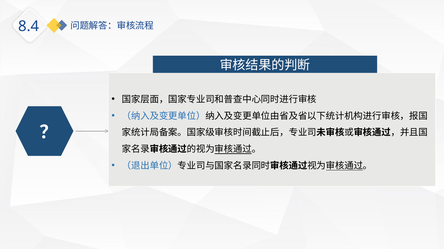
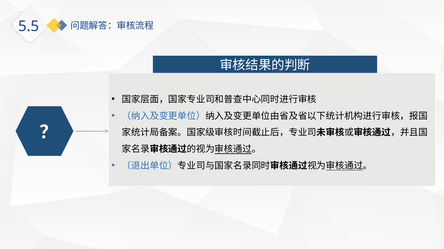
8.4: 8.4 -> 5.5 (29, 26)
